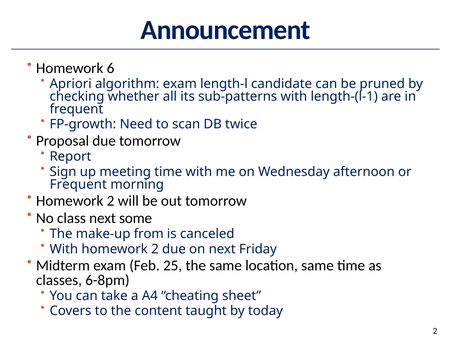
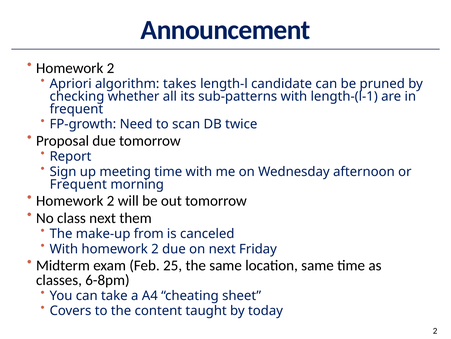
6: 6 -> 2 (111, 68)
algorithm exam: exam -> takes (180, 84)
some: some -> them (136, 218)
